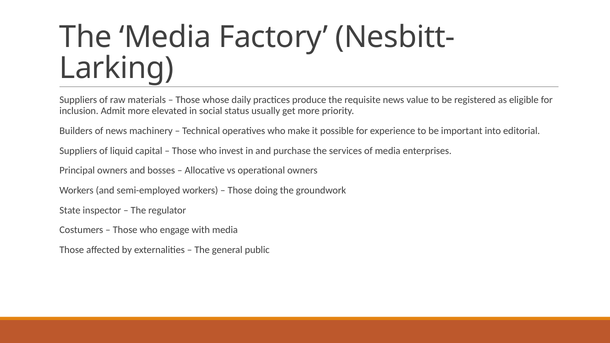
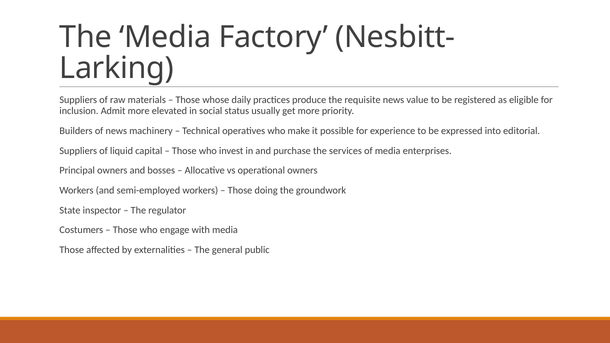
important: important -> expressed (462, 131)
